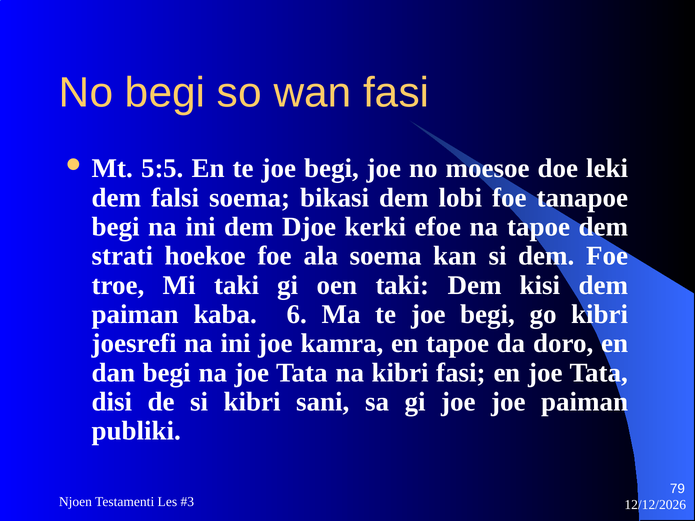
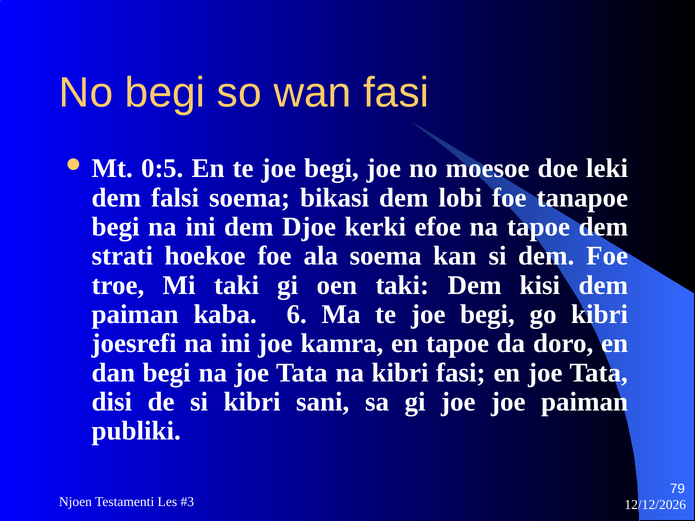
5:5: 5:5 -> 0:5 (162, 169)
